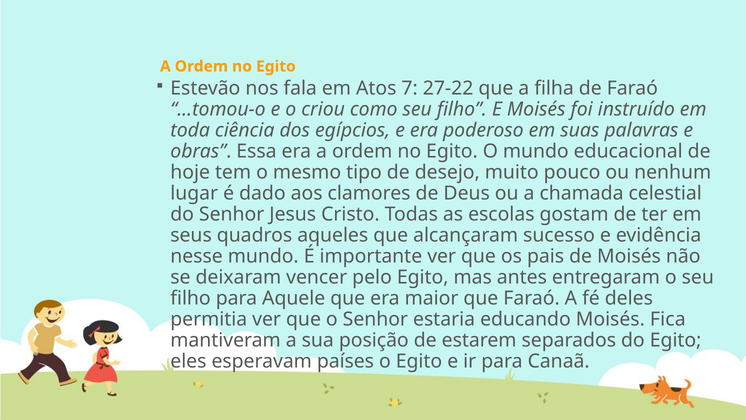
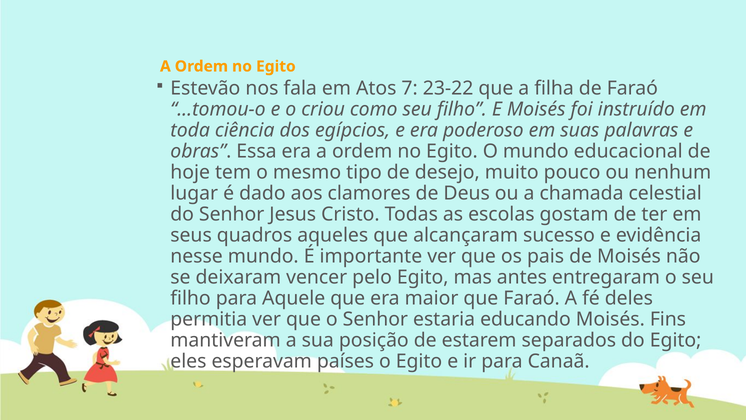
27-22: 27-22 -> 23-22 (448, 88)
Fica: Fica -> Fins (668, 319)
